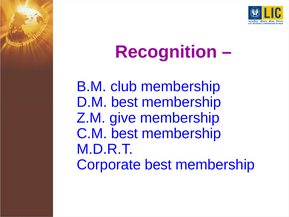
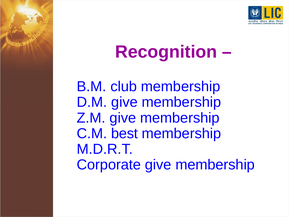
D.M best: best -> give (124, 102)
Corporate best: best -> give (158, 165)
